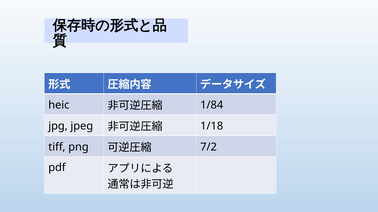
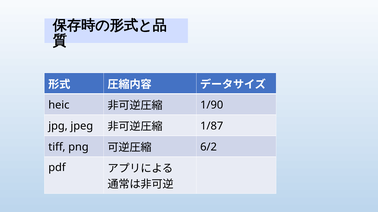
1/84: 1/84 -> 1/90 (212, 105)
1/18: 1/18 -> 1/87 (212, 126)
7/2: 7/2 -> 6/2 (209, 147)
